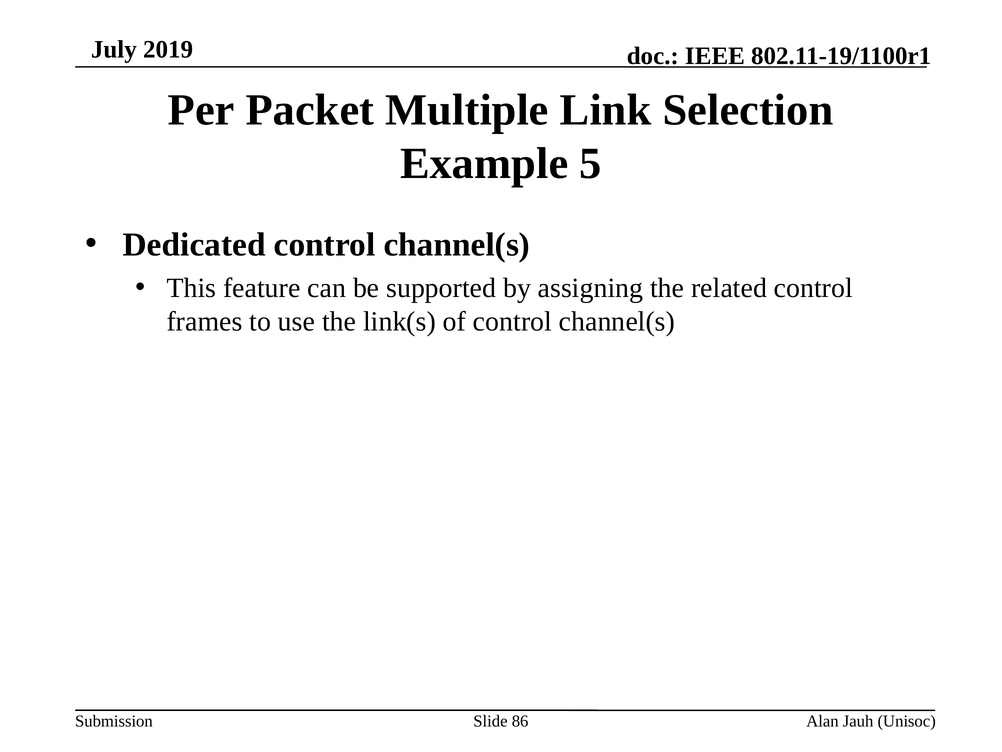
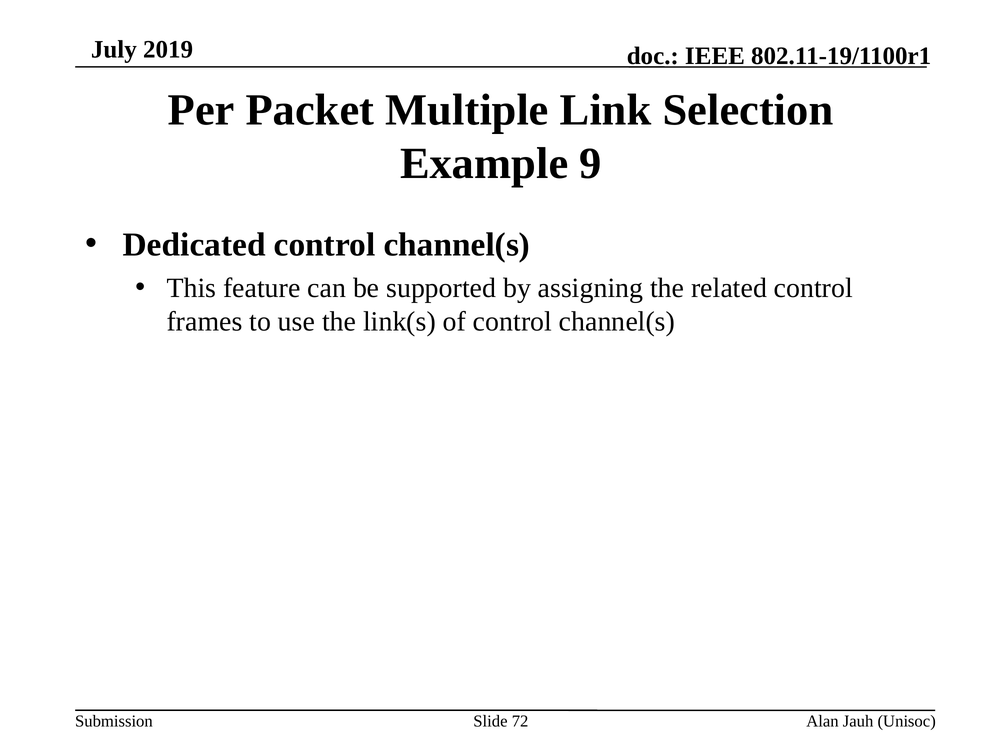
5: 5 -> 9 (591, 163)
86: 86 -> 72 (520, 721)
